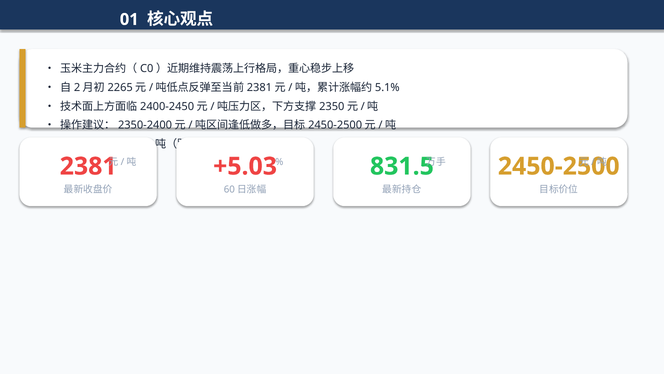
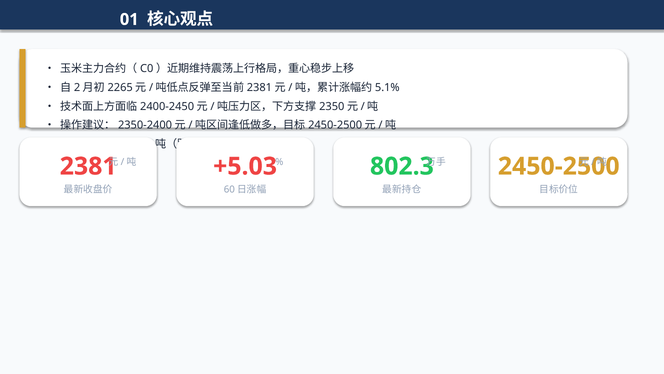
831.5: 831.5 -> 802.3 (402, 166)
